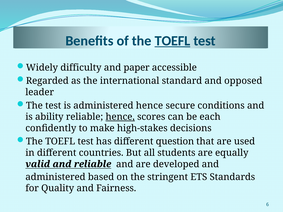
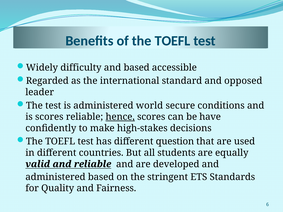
TOEFL underline: present -> none (173, 41)
and paper: paper -> based (137, 68)
administered hence: hence -> world (149, 106)
is ability: ability -> scores (49, 117)
each: each -> have (210, 117)
